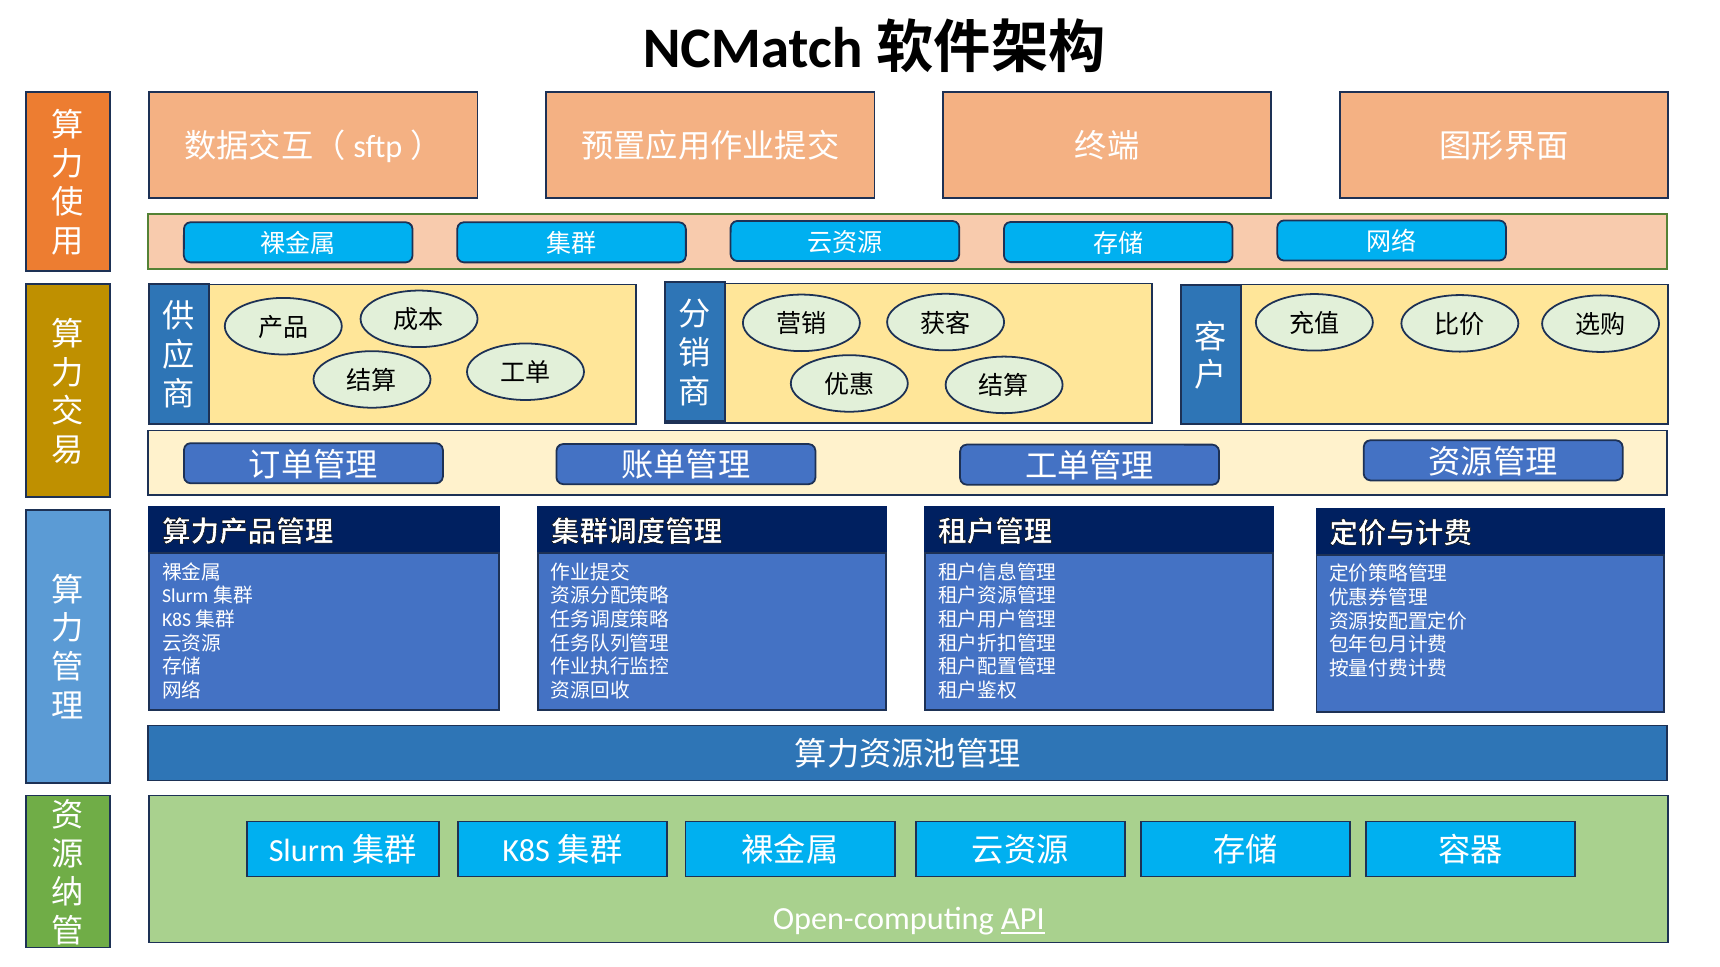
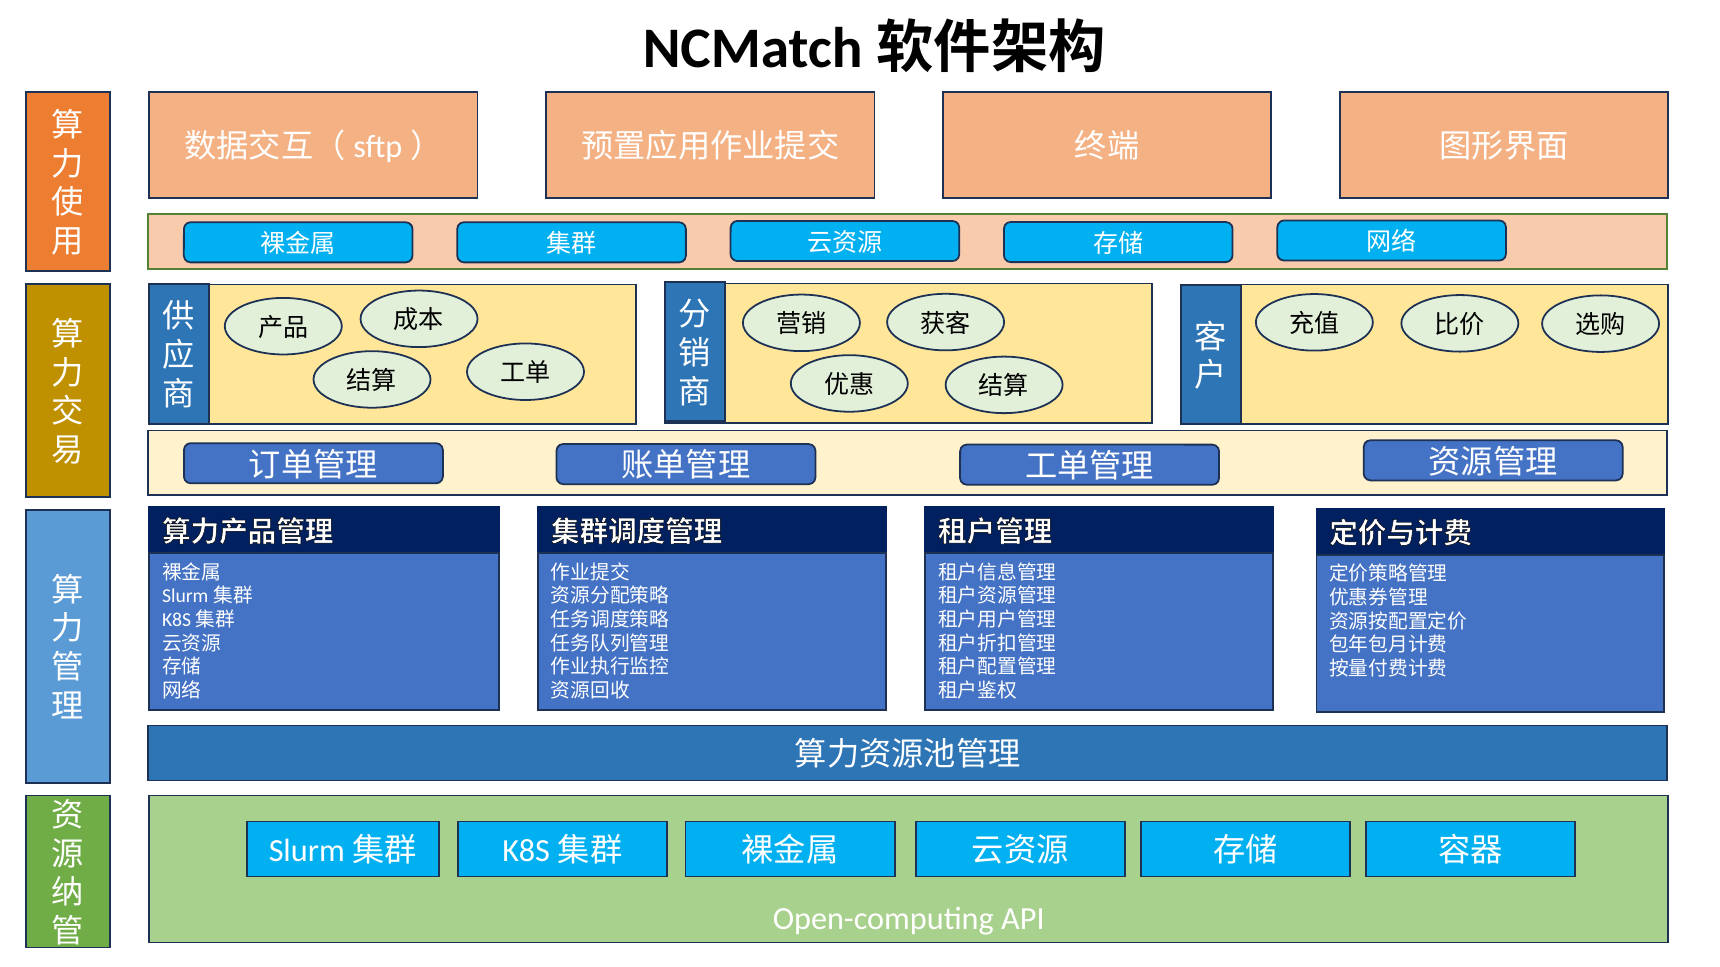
API underline: present -> none (1023, 920)
